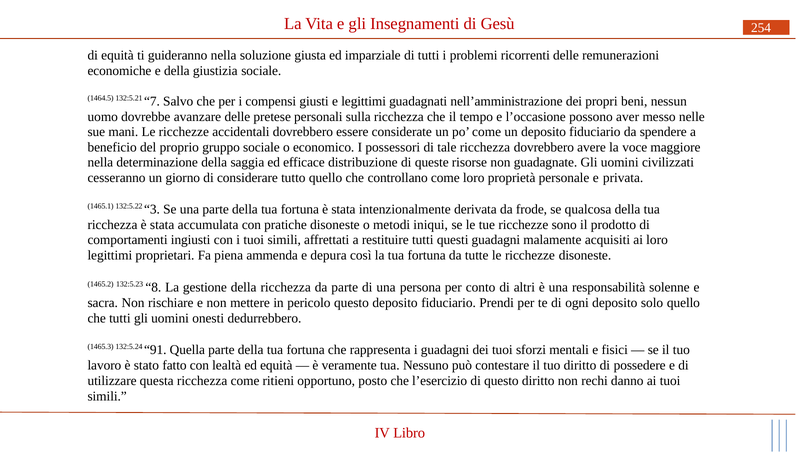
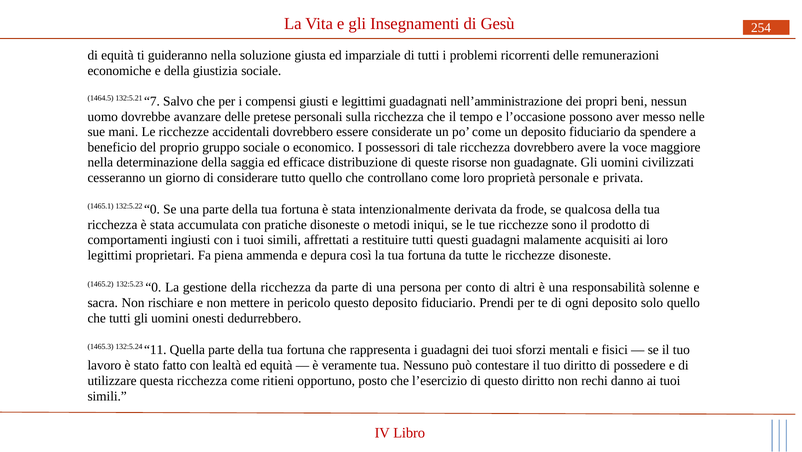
132:5.22 3: 3 -> 0 (152, 209)
132:5.23 8: 8 -> 0 (153, 287)
91: 91 -> 11 (155, 350)
